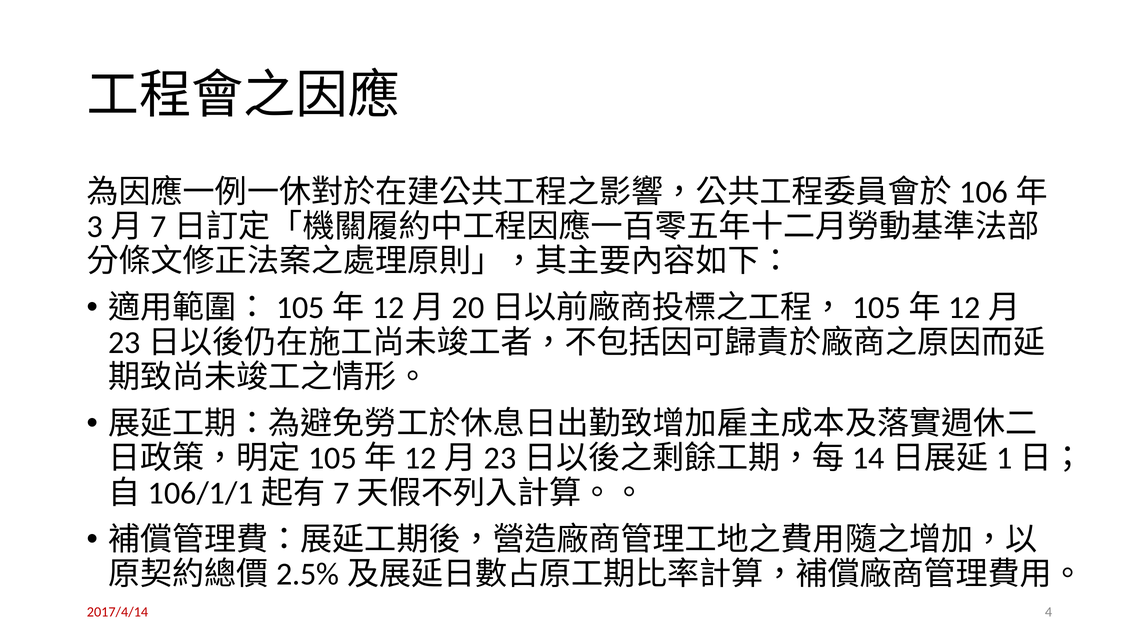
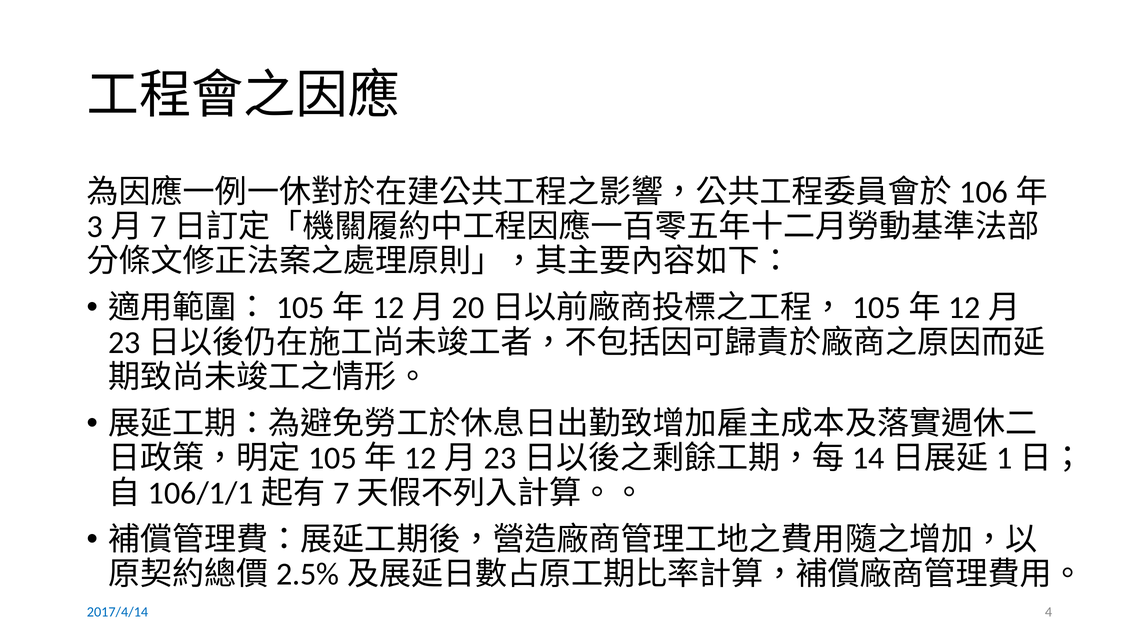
2017/4/14 colour: red -> blue (118, 612)
